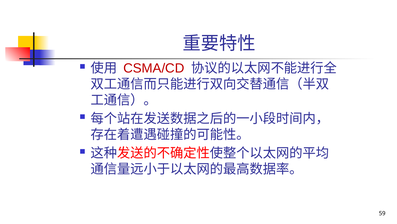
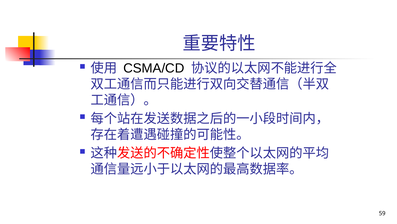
CSMA/CD colour: red -> black (154, 68)
